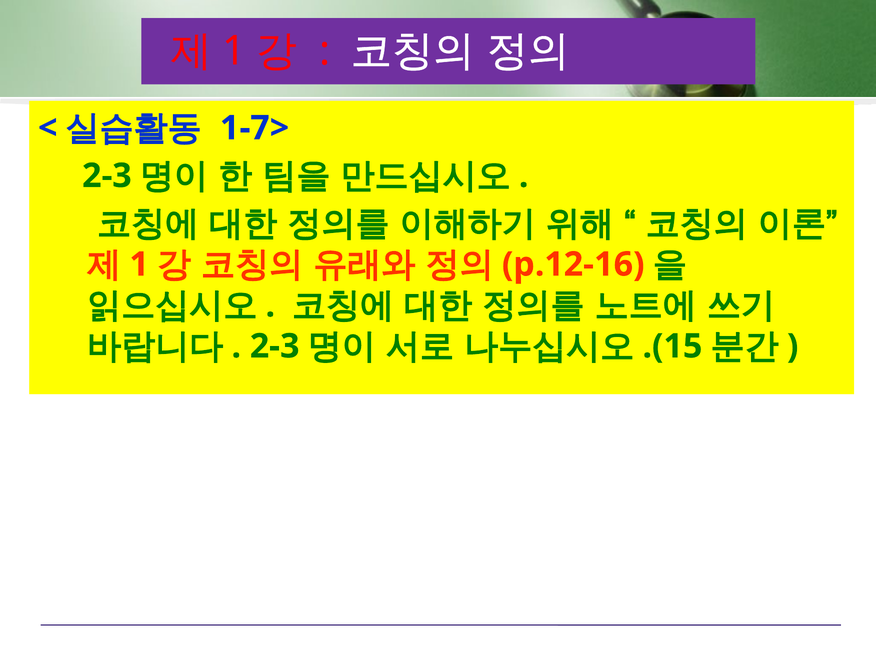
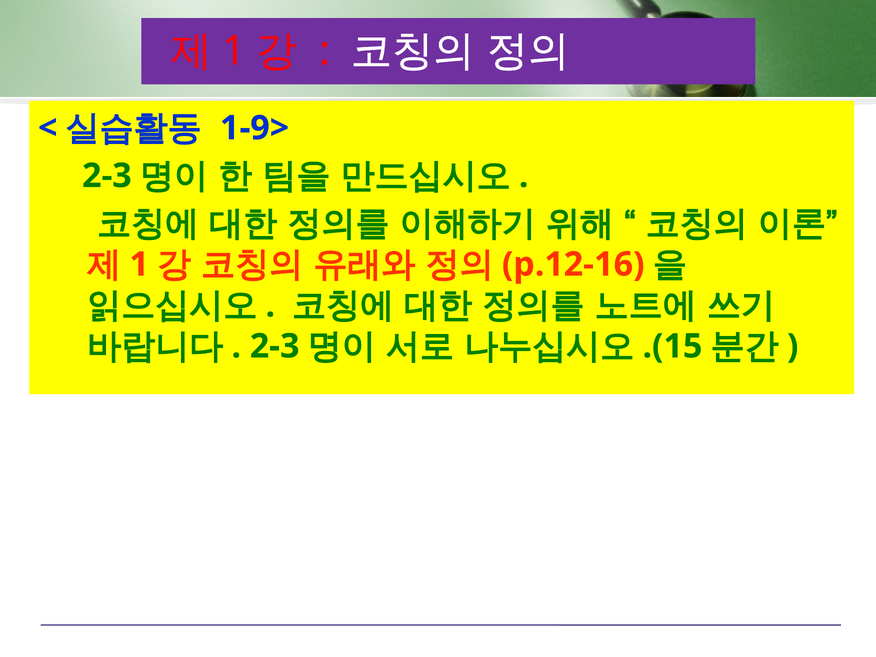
1-7>: 1-7> -> 1-9> (255, 128)
